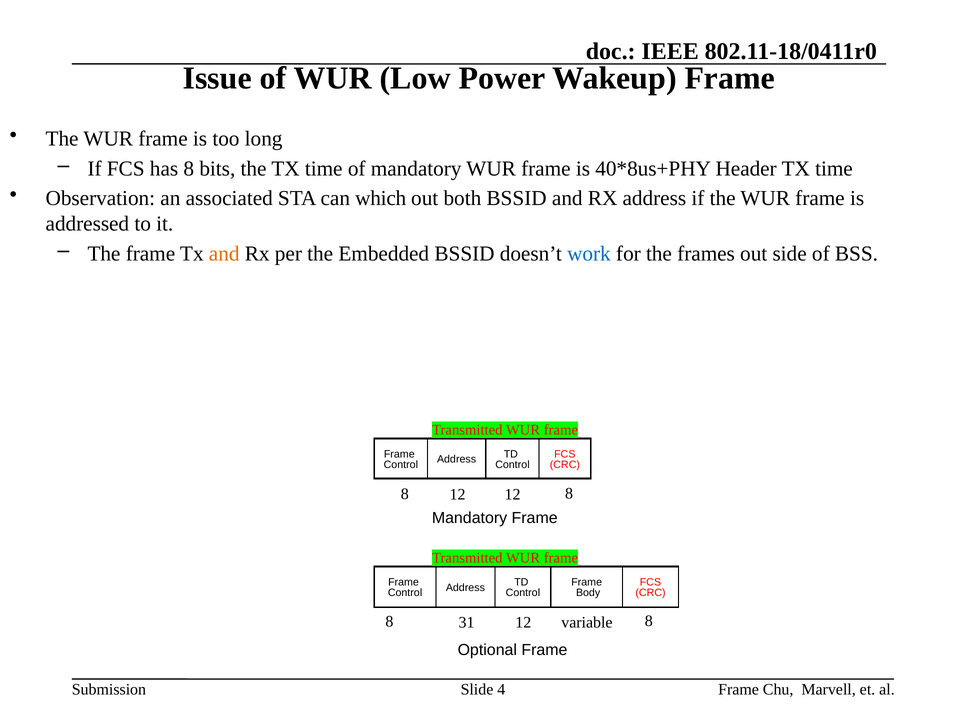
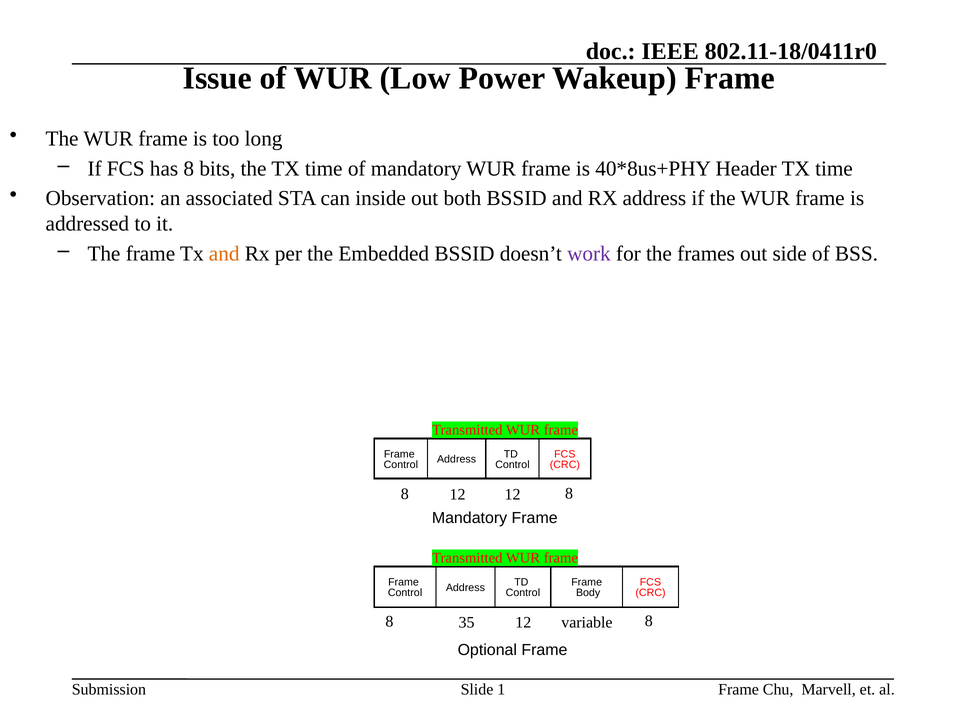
which: which -> inside (381, 198)
work colour: blue -> purple (589, 254)
31: 31 -> 35 (467, 622)
4: 4 -> 1 (501, 689)
